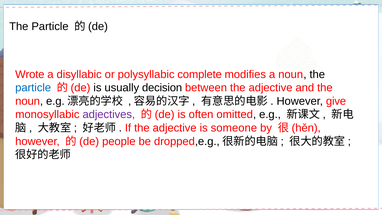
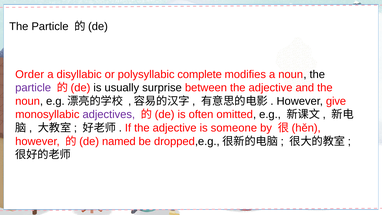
Wrote: Wrote -> Order (30, 74)
particle colour: blue -> purple (33, 88)
decision: decision -> surprise (162, 88)
people: people -> named (119, 141)
